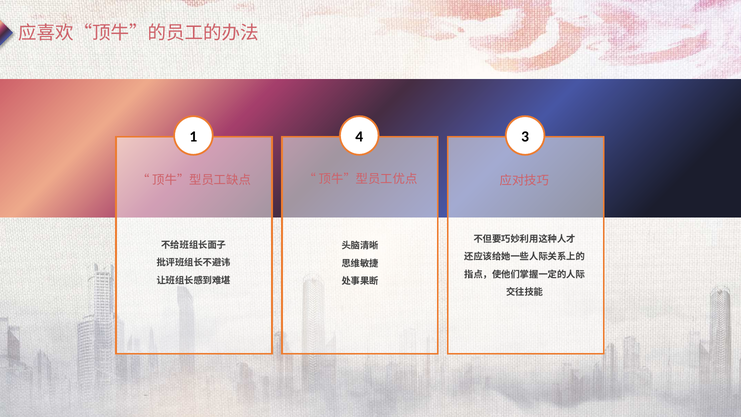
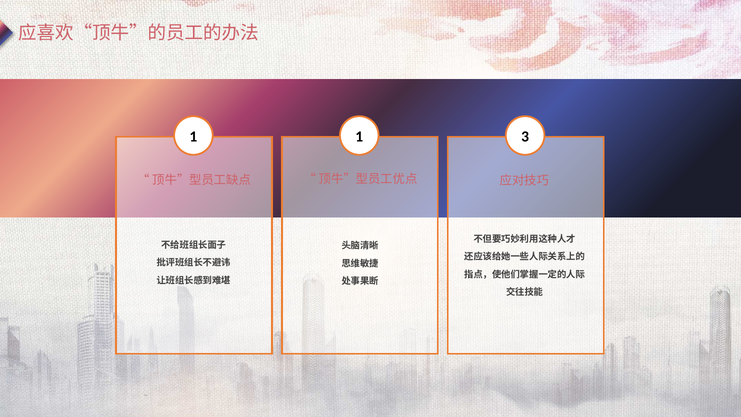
1 4: 4 -> 1 (359, 136)
